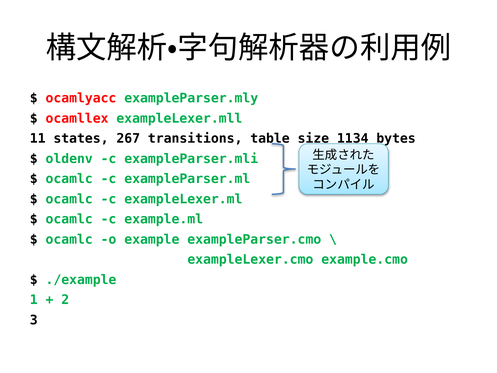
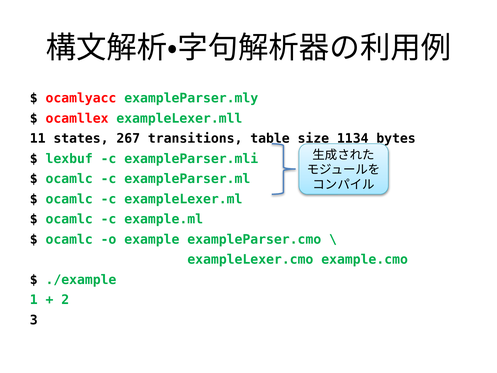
oldenv: oldenv -> lexbuf (69, 159)
